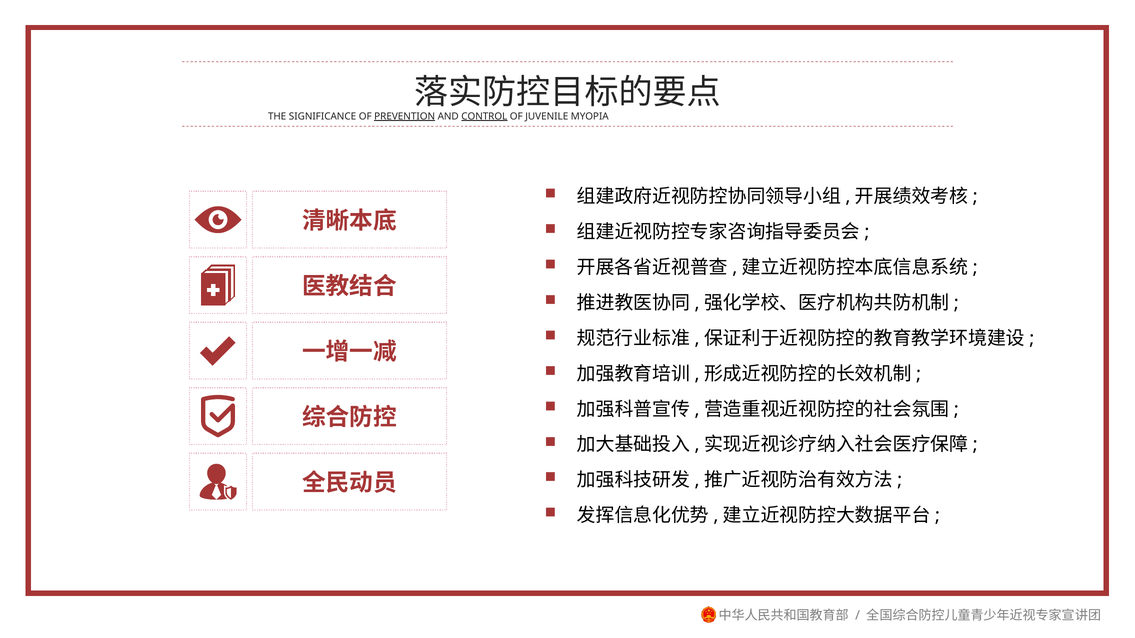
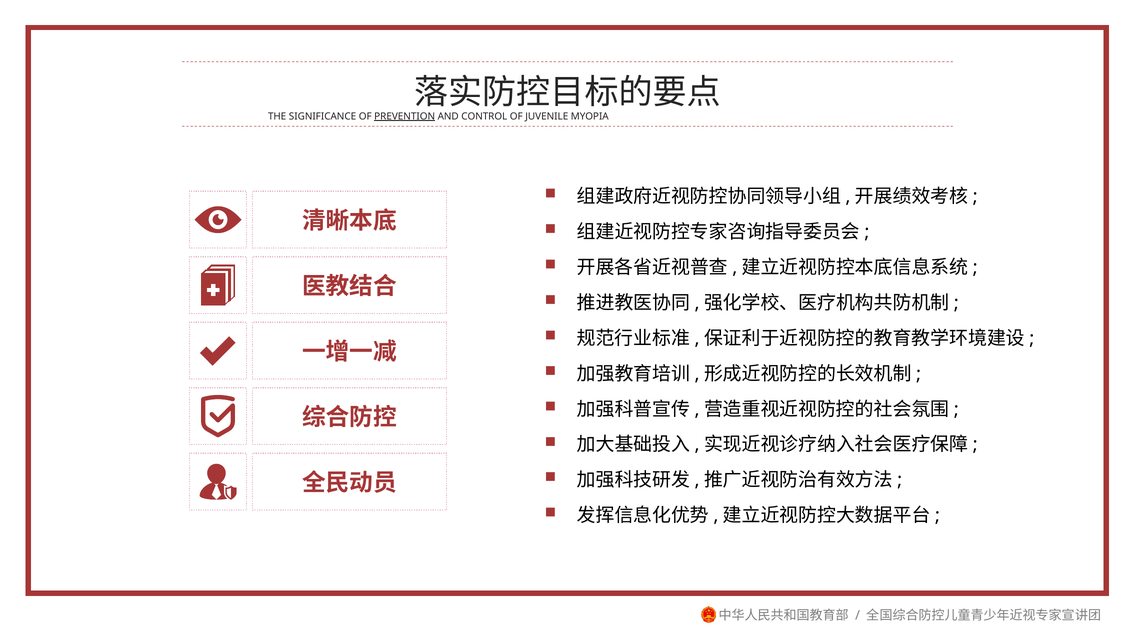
CONTROL underline: present -> none (484, 116)
